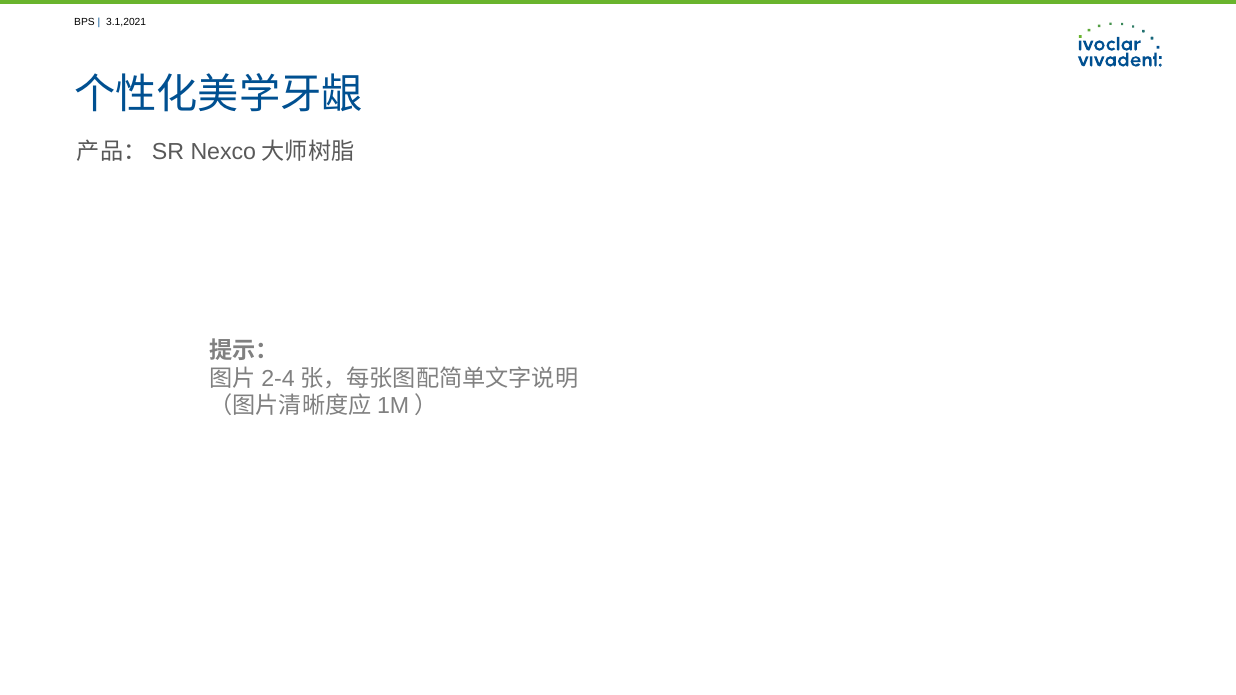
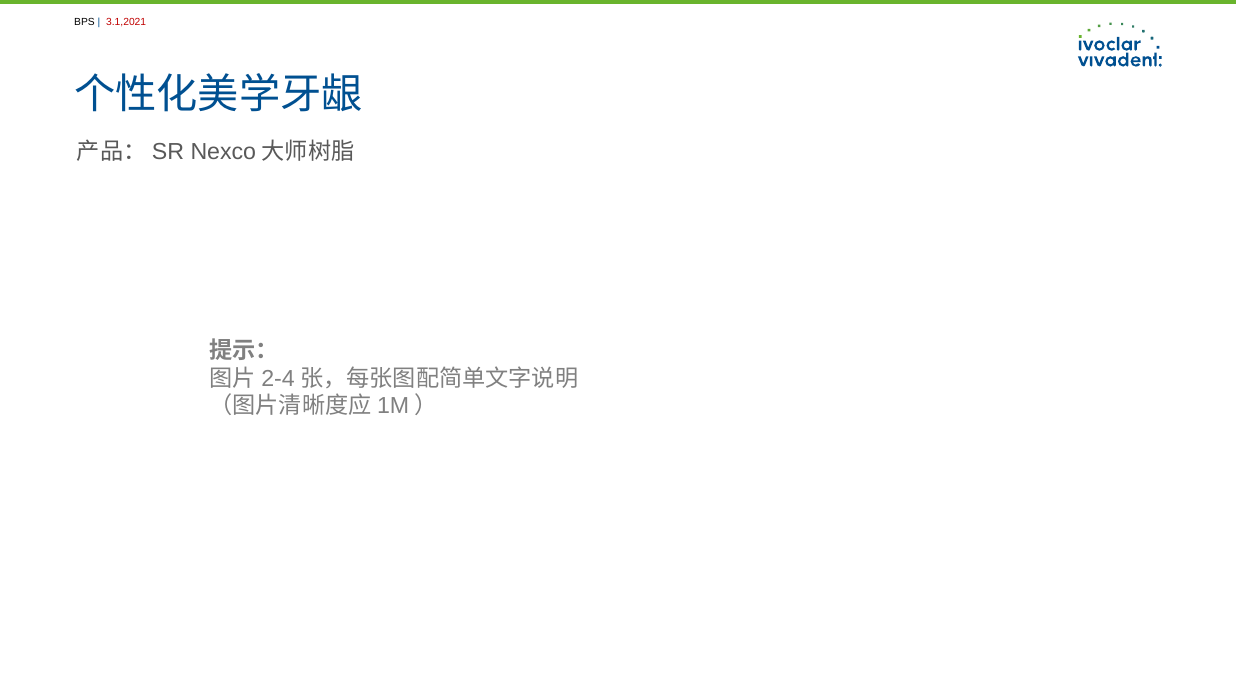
3.1,2021 colour: black -> red (126, 22)
